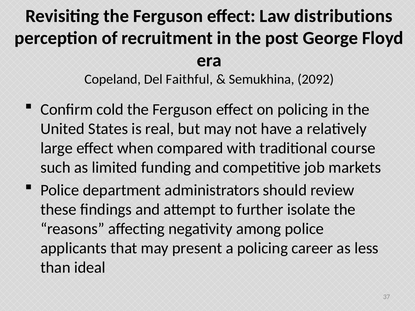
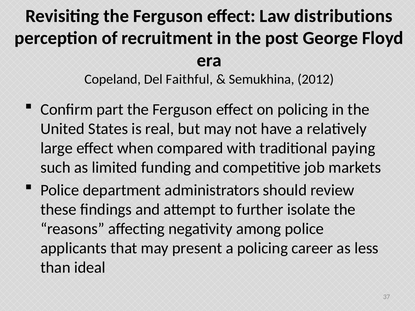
2092: 2092 -> 2012 (316, 79)
cold: cold -> part (110, 110)
course: course -> paying (353, 148)
